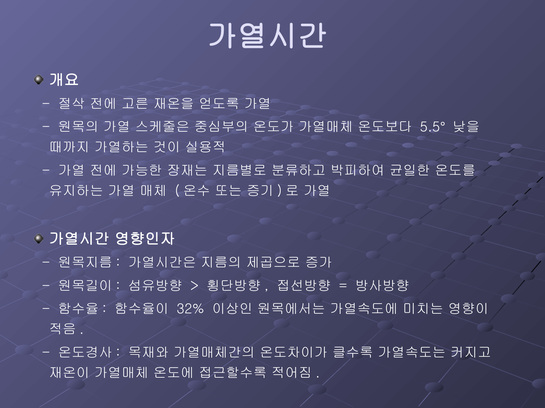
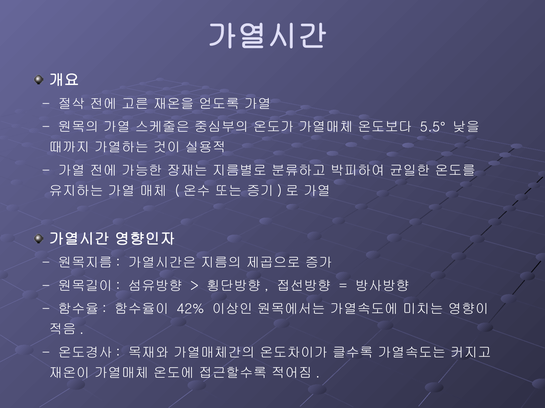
32%: 32% -> 42% (190, 310)
